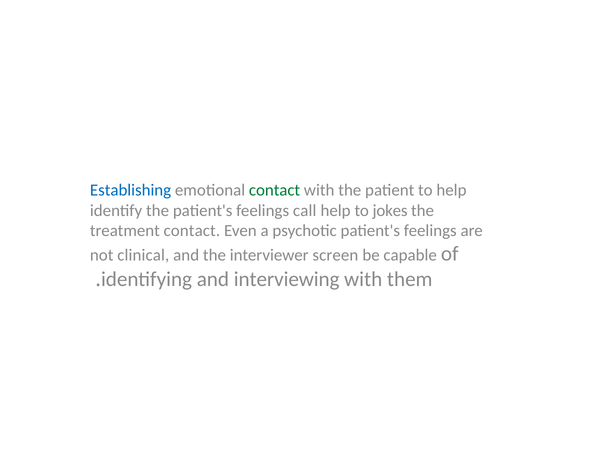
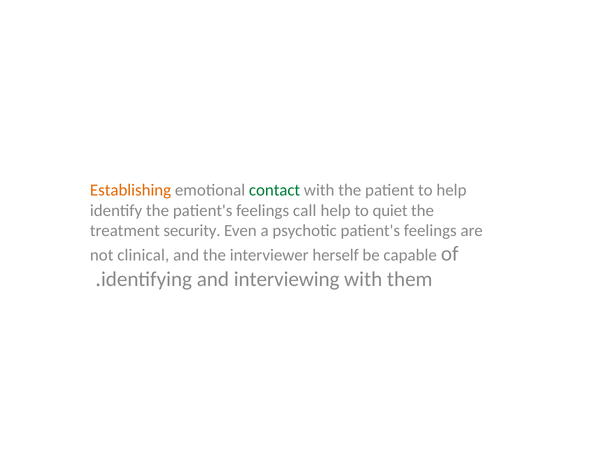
Establishing colour: blue -> orange (131, 190)
jokes: jokes -> quiet (390, 210)
treatment contact: contact -> security (192, 231)
screen: screen -> herself (336, 255)
